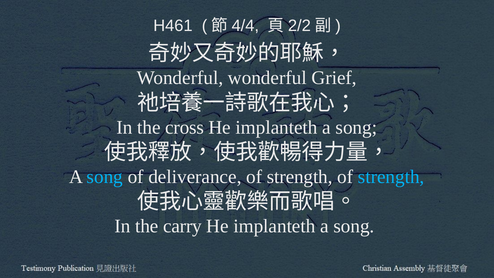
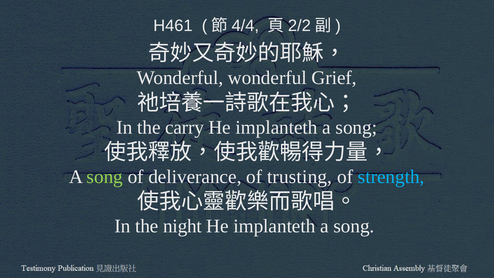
cross: cross -> carry (185, 127)
song colour: light blue -> light green (105, 177)
deliverance of strength: strength -> trusting (300, 177)
carry: carry -> night (182, 226)
